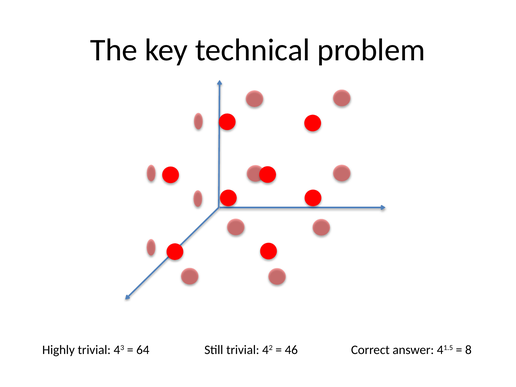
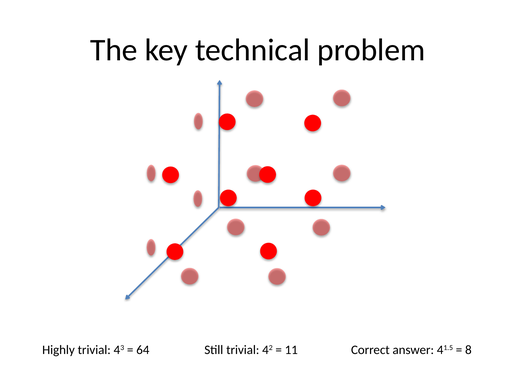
46: 46 -> 11 (291, 350)
